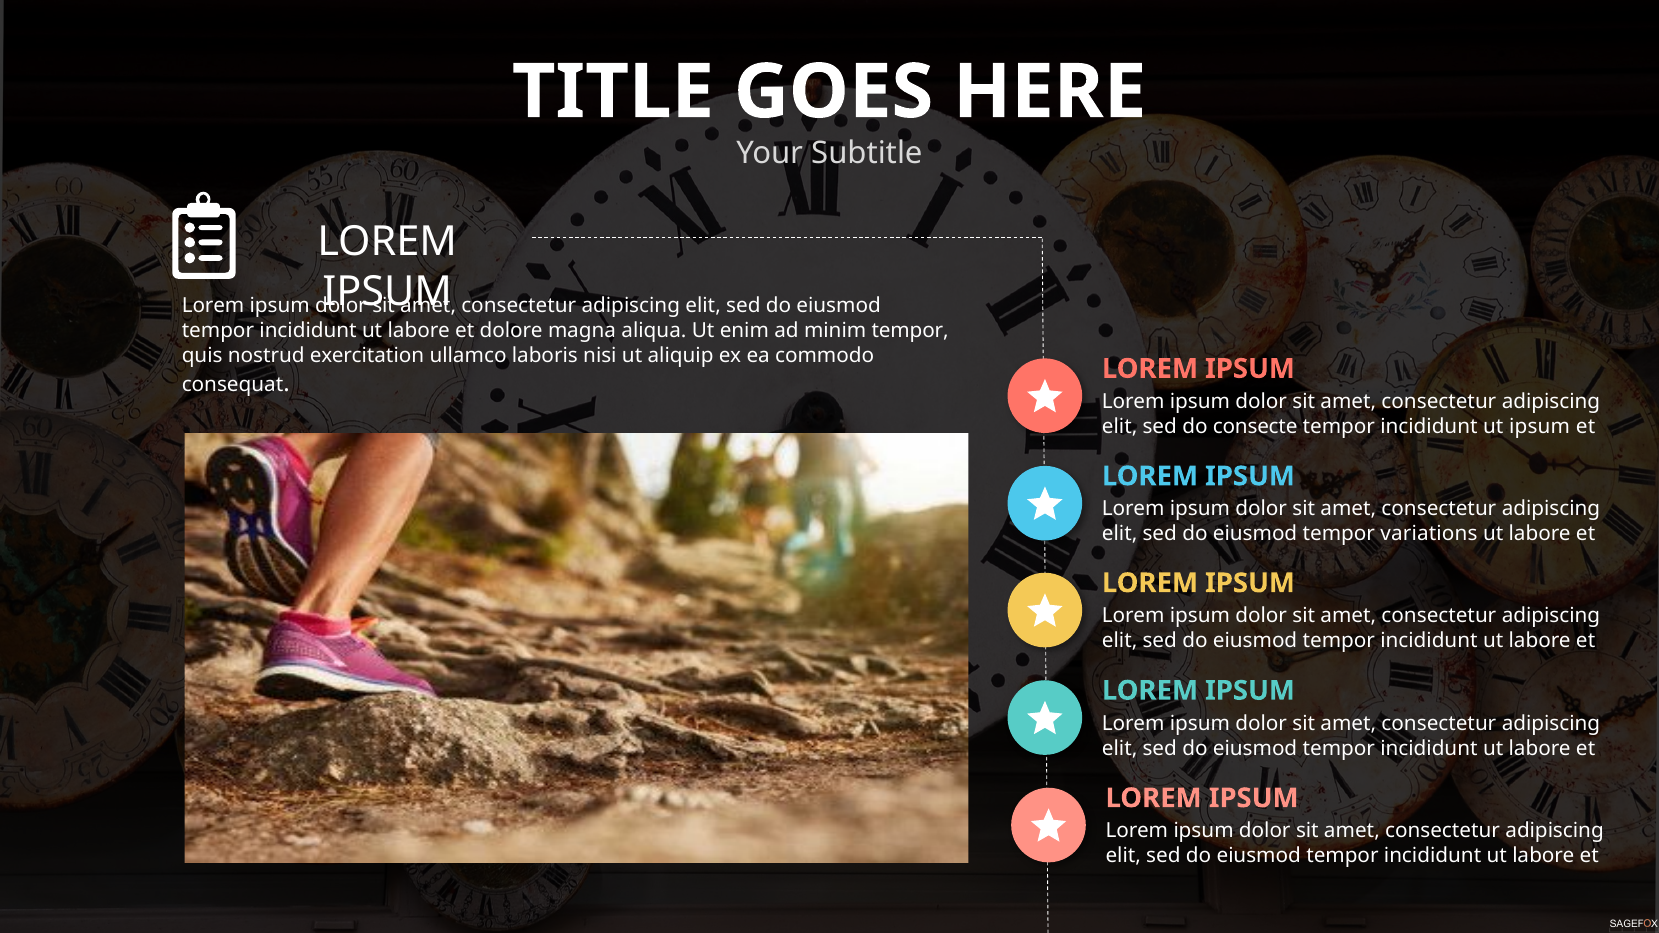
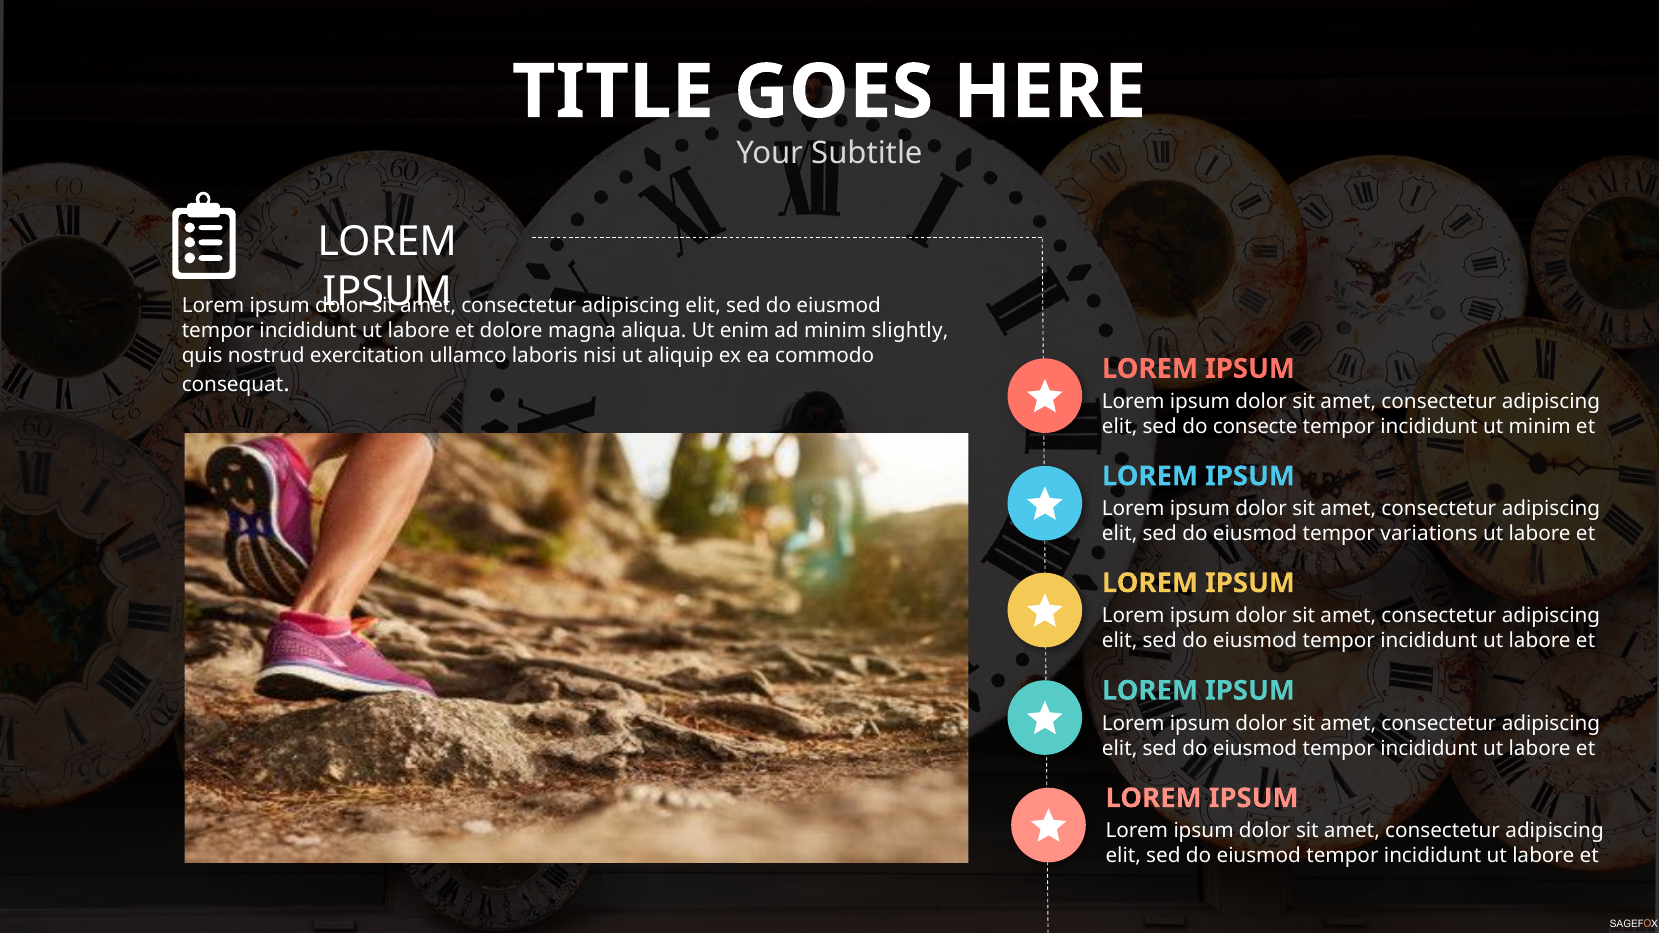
minim tempor: tempor -> slightly (910, 331)
ut ipsum: ipsum -> minim (1540, 426)
